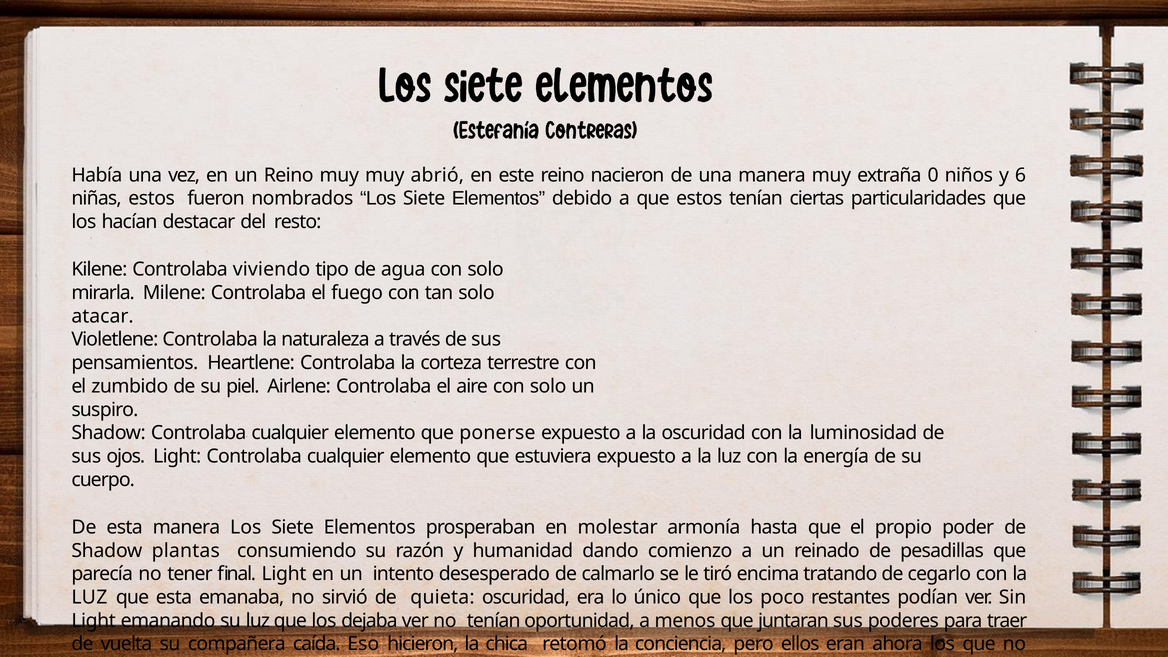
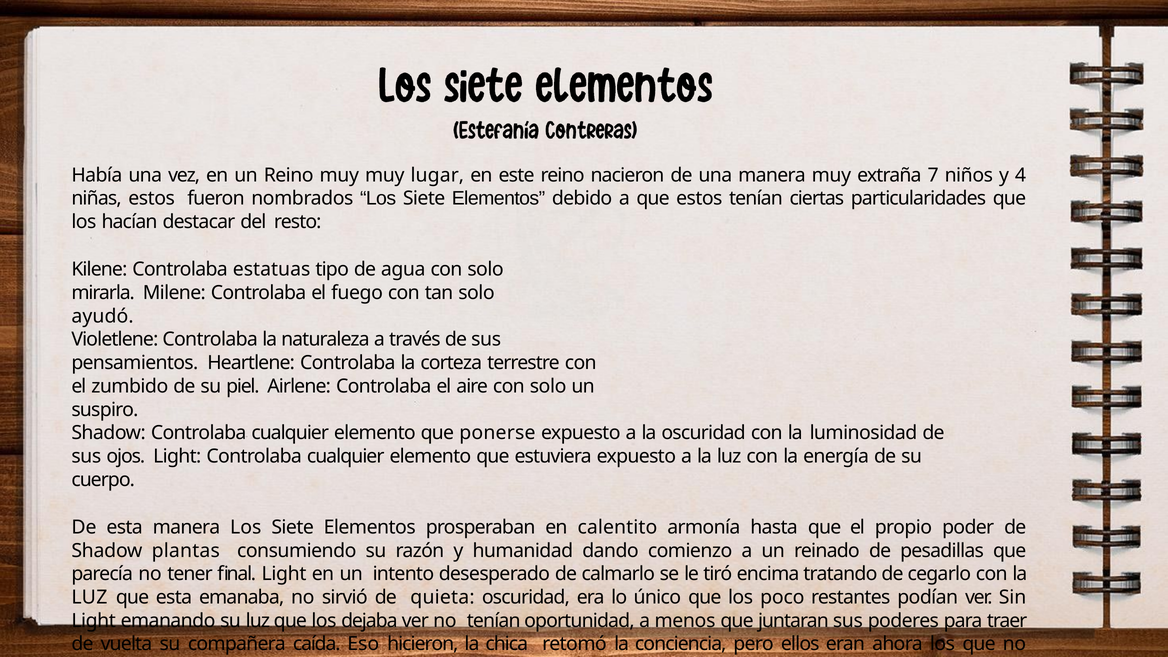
abrió: abrió -> lugar (437, 175)
0: 0 -> 7 (933, 175)
6: 6 -> 4 (1021, 175)
viviendo: viviendo -> estatuas (272, 269)
atacar: atacar -> ayudó (103, 316)
molestar: molestar -> calentito (617, 527)
